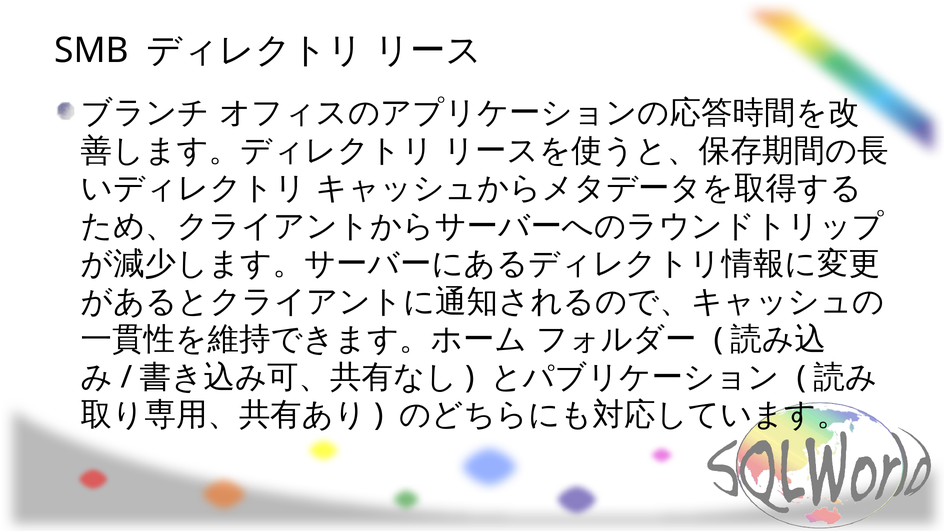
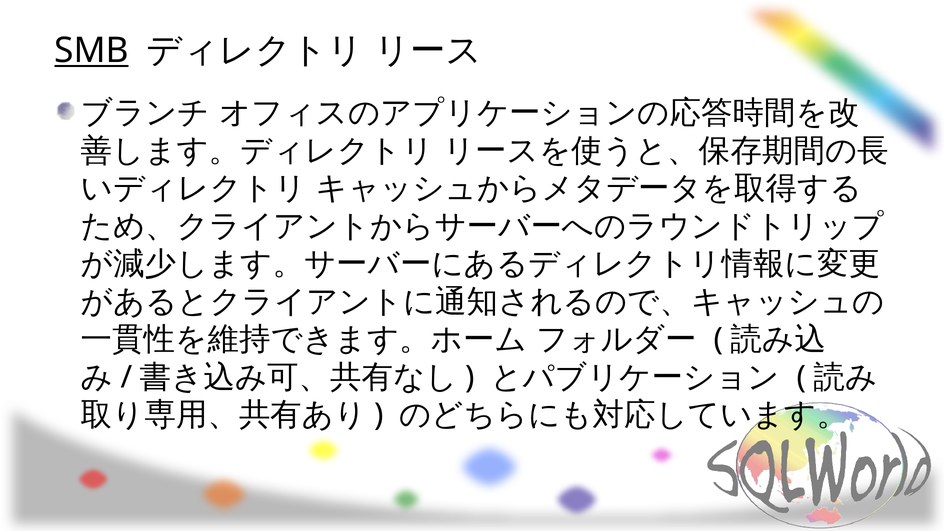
SMB underline: none -> present (92, 51)
